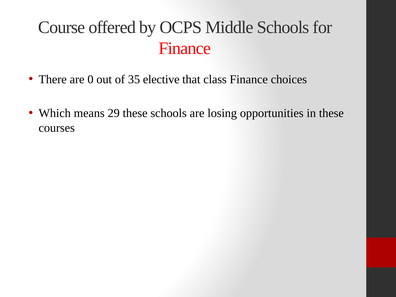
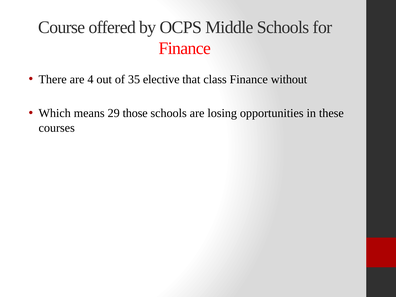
0: 0 -> 4 (90, 79)
choices: choices -> without (289, 79)
29 these: these -> those (135, 113)
